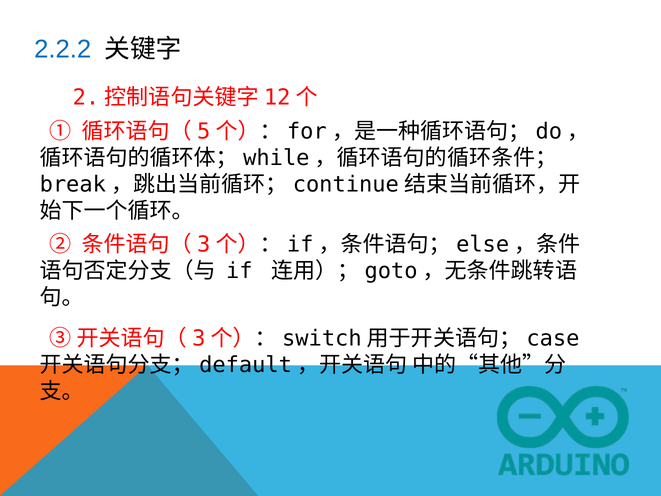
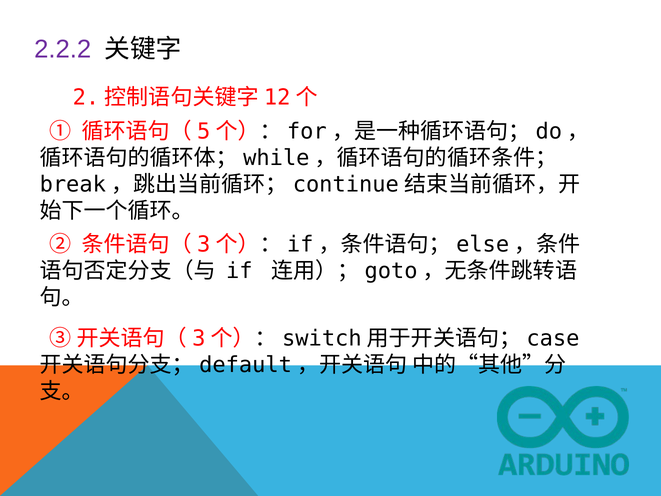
2.2.2 colour: blue -> purple (63, 49)
